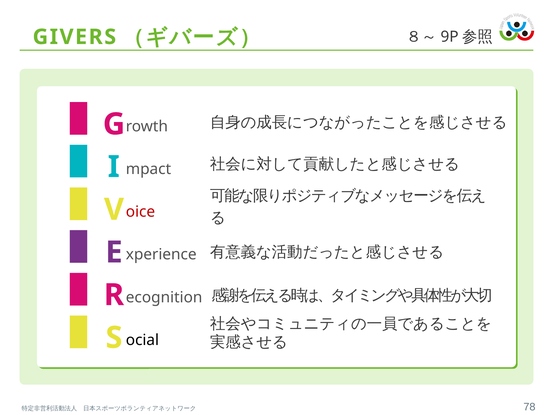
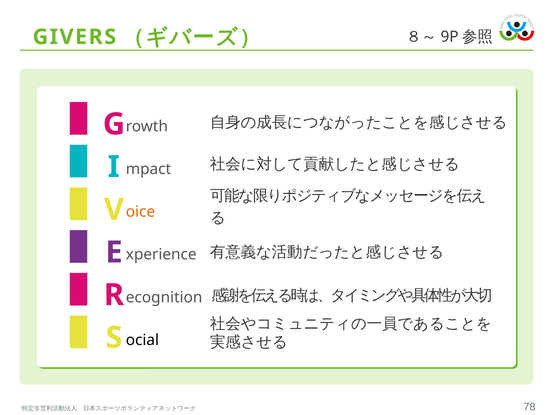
oice colour: red -> orange (140, 212)
